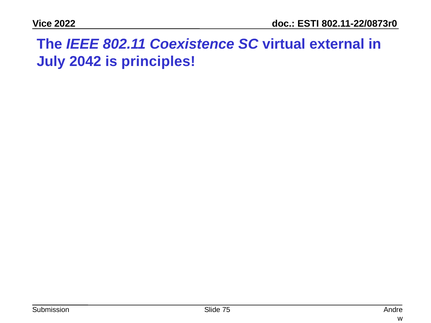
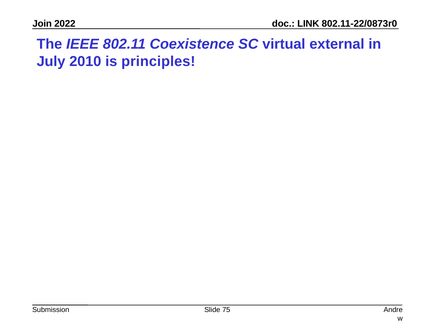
Vice: Vice -> Join (42, 24)
ESTI: ESTI -> LINK (308, 24)
2042: 2042 -> 2010 (85, 61)
